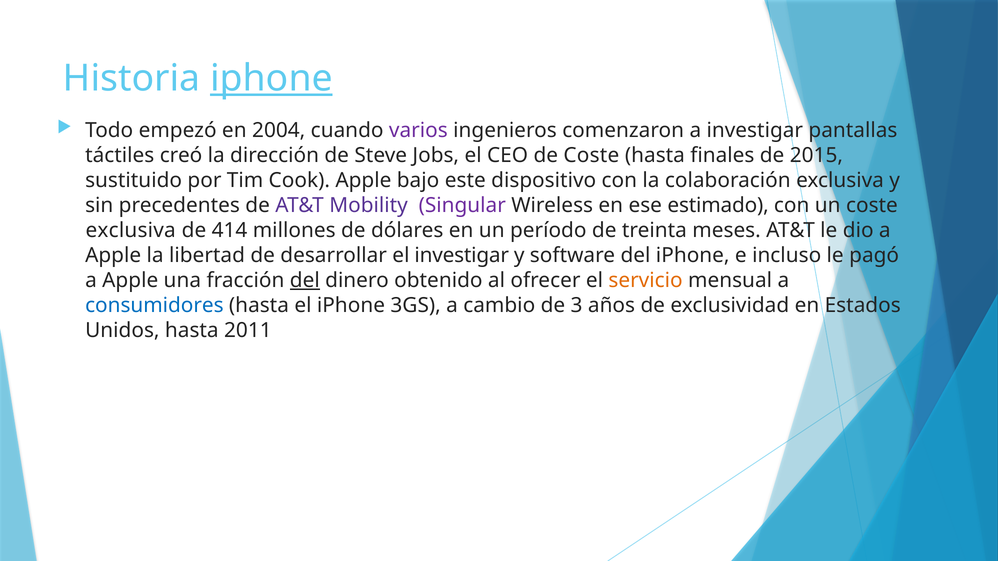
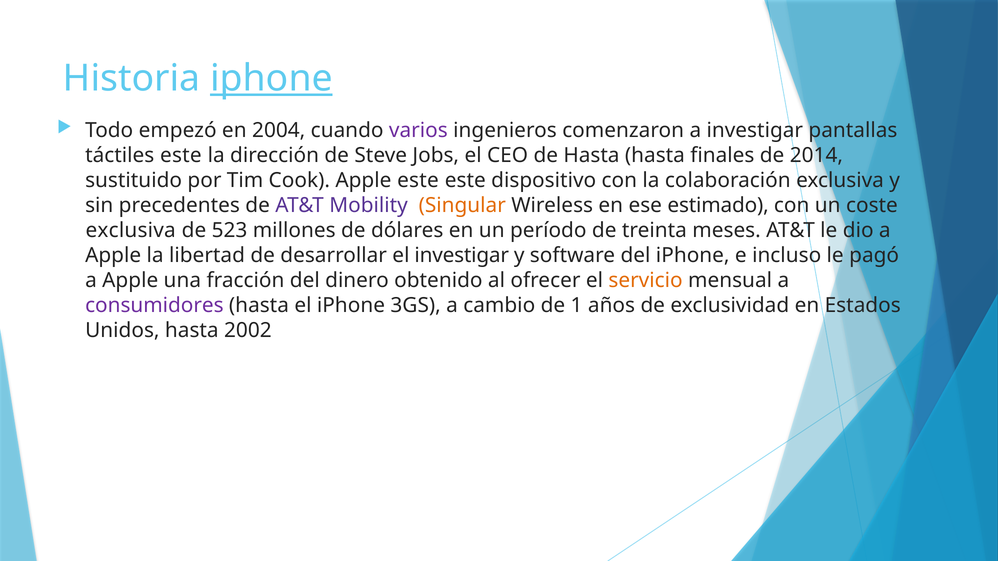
táctiles creó: creó -> este (181, 156)
de Coste: Coste -> Hasta (591, 156)
2015: 2015 -> 2014 (816, 156)
Apple bajo: bajo -> este (418, 181)
Singular colour: purple -> orange (462, 206)
414: 414 -> 523 (229, 231)
del underline: present -> none (305, 281)
consumidores colour: blue -> purple (154, 306)
3: 3 -> 1 (577, 306)
2011: 2011 -> 2002 (248, 331)
